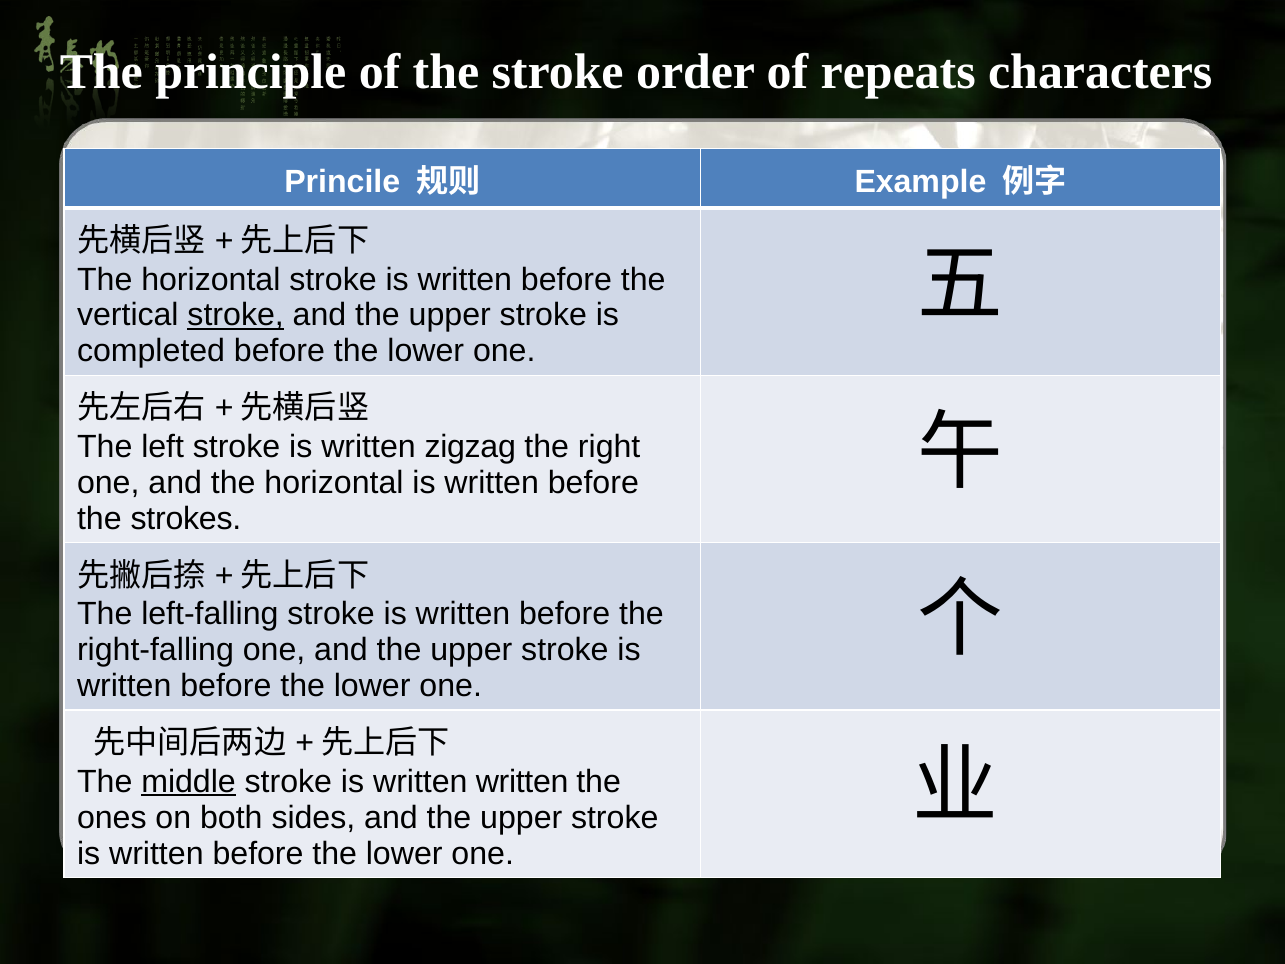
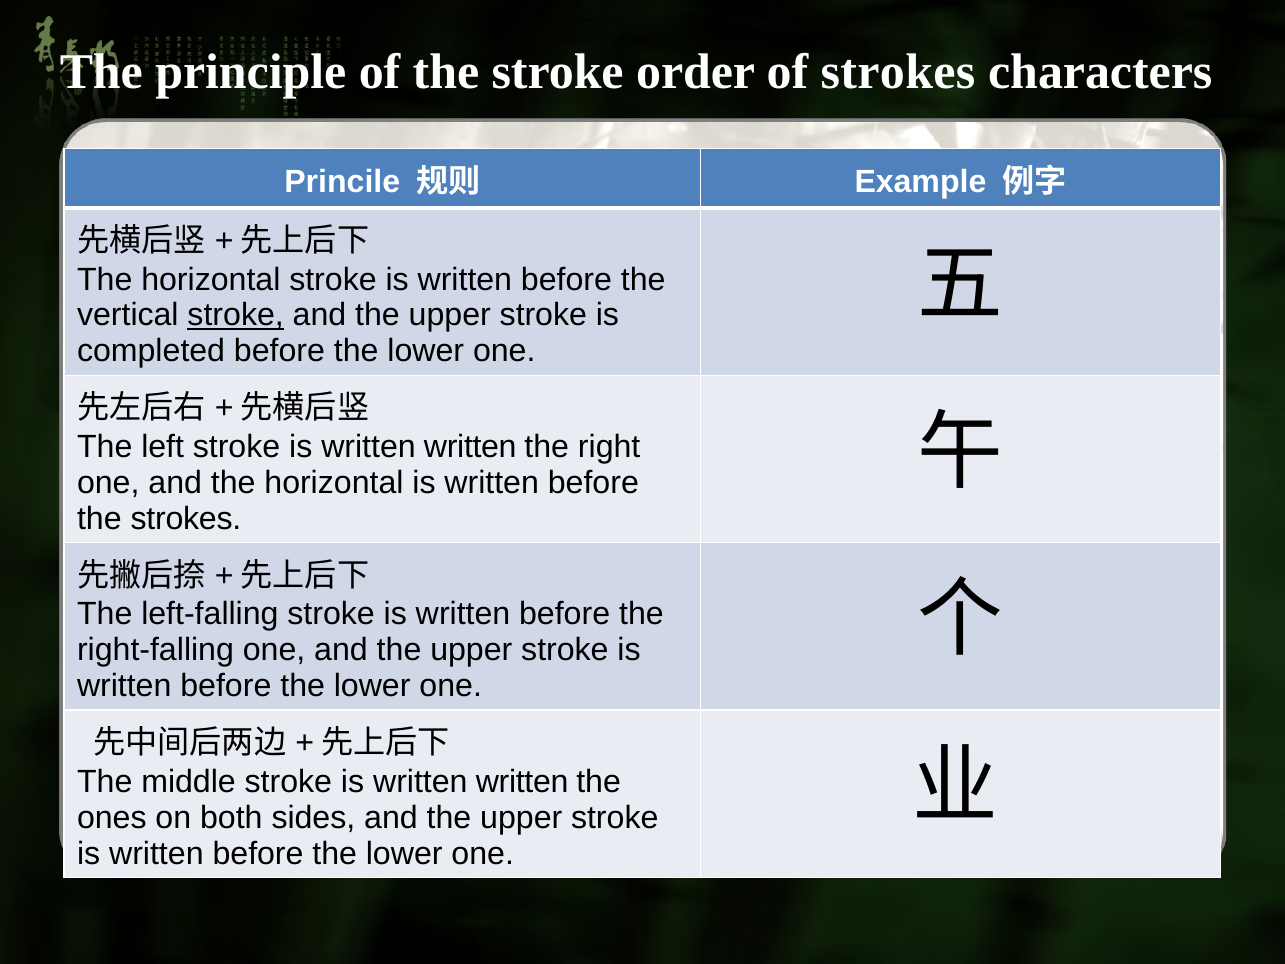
of repeats: repeats -> strokes (898, 72)
zigzag: zigzag -> written (470, 447)
middle underline: present -> none (189, 781)
